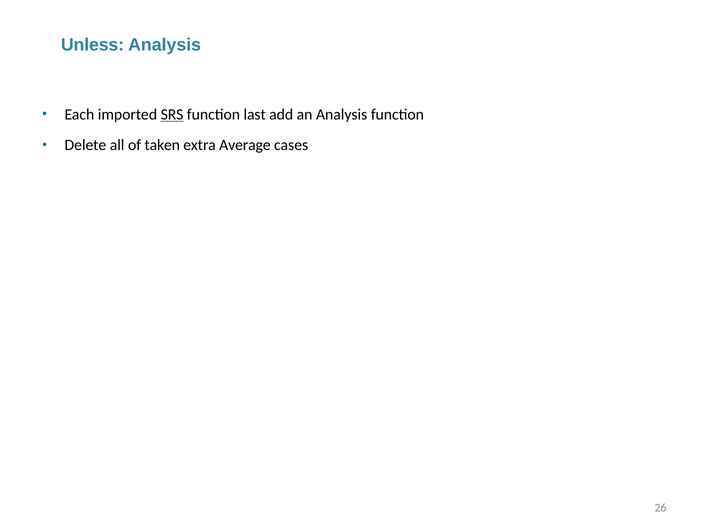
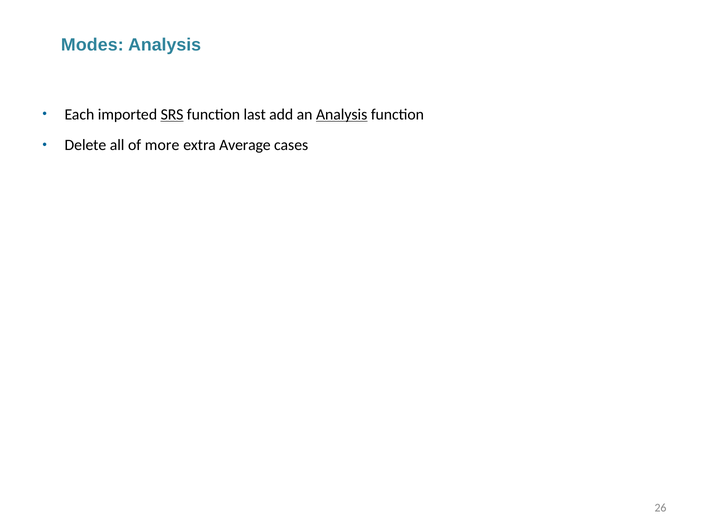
Unless: Unless -> Modes (92, 45)
Analysis underline: none -> present (342, 114)
taken: taken -> more (162, 145)
